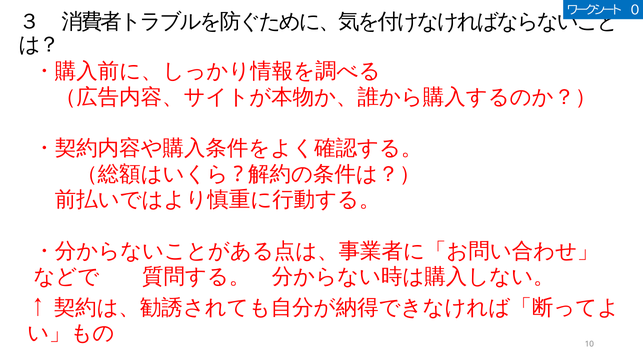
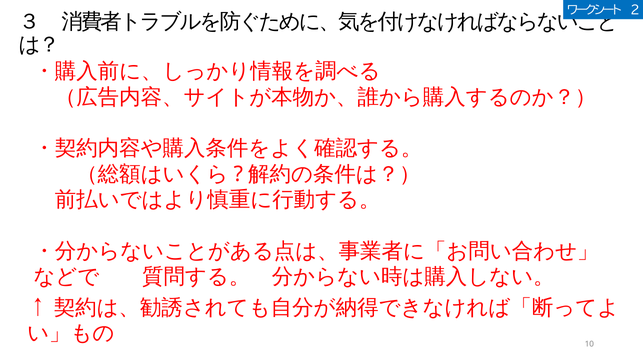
0: 0 -> 2 (635, 10)
